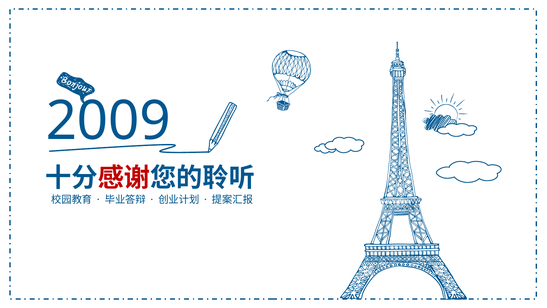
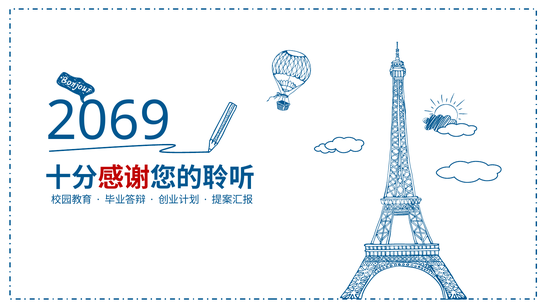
2009: 2009 -> 2069 (108, 121)
